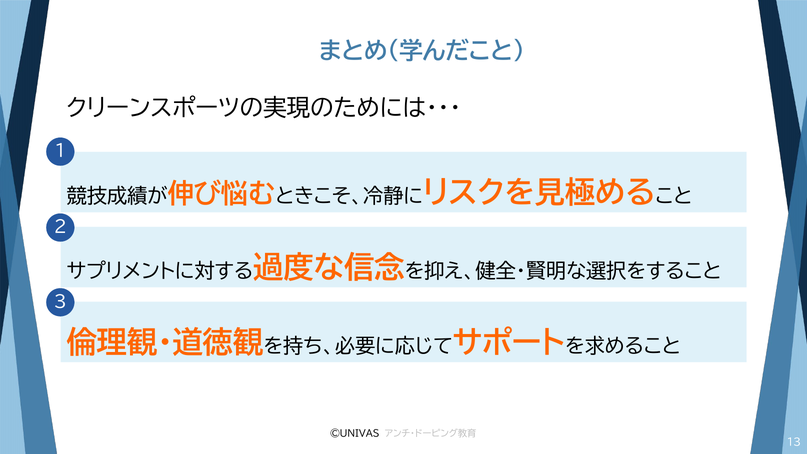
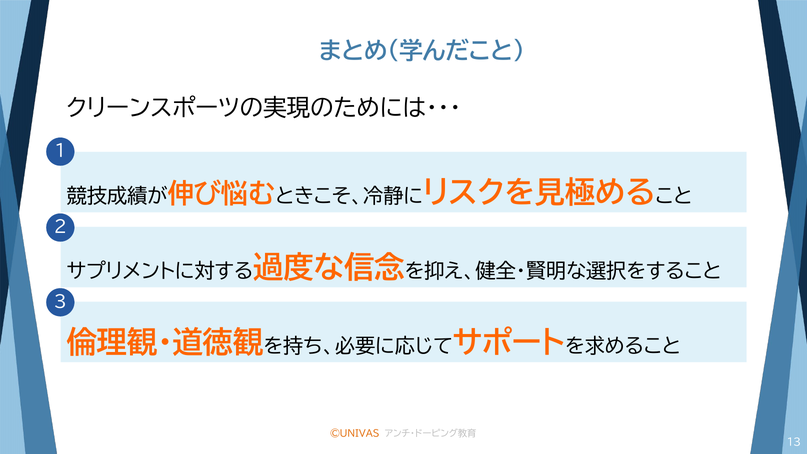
©UNIVAS colour: black -> orange (355, 433)
